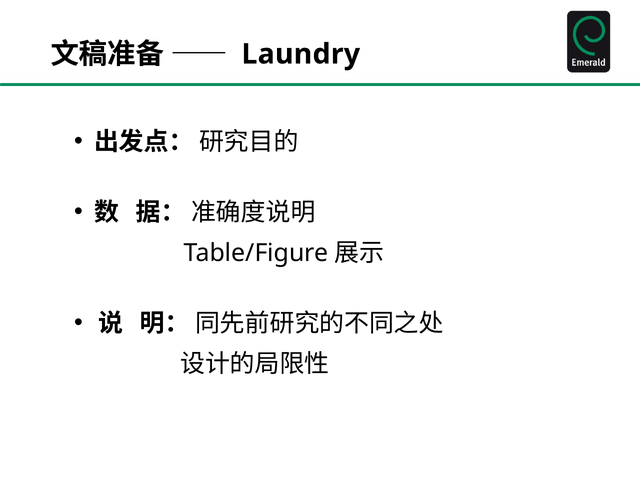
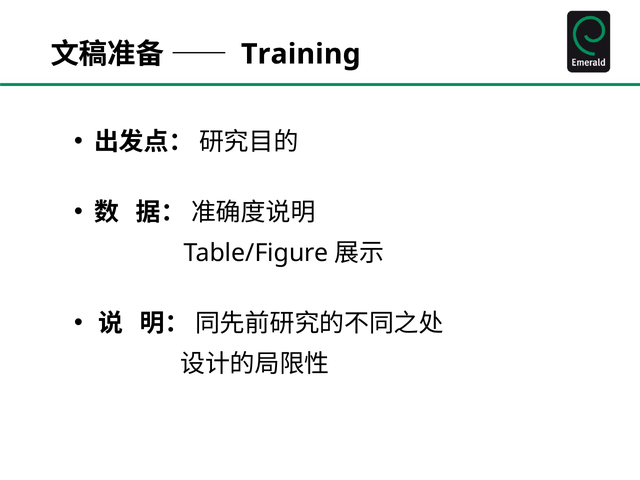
Laundry: Laundry -> Training (301, 54)
